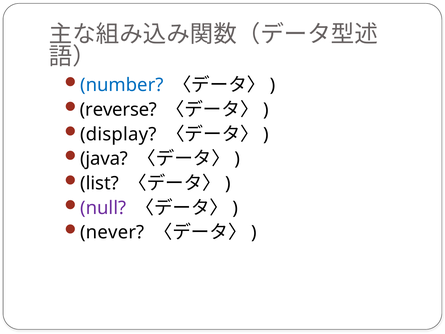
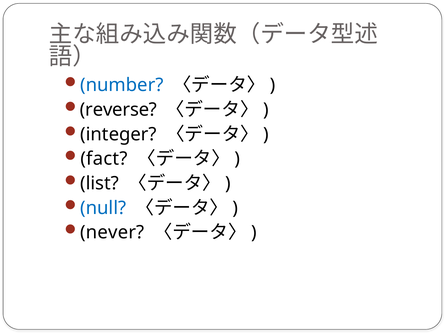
display: display -> integer (118, 134)
java: java -> fact (104, 159)
null colour: purple -> blue (103, 208)
